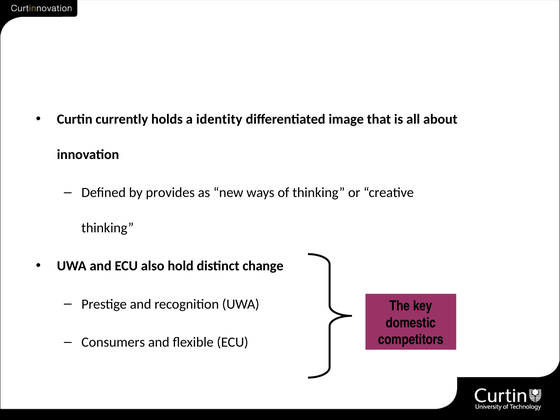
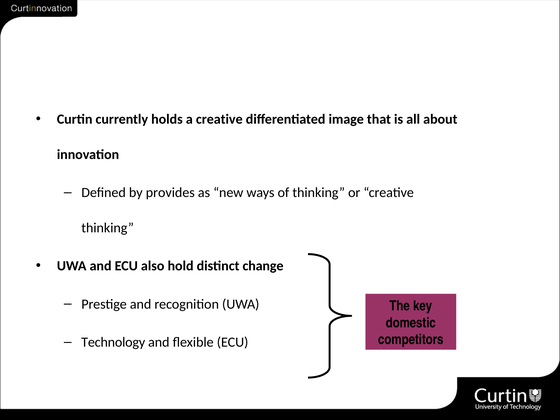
a identity: identity -> creative (219, 119)
Consumers: Consumers -> Technology (113, 342)
